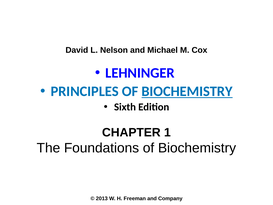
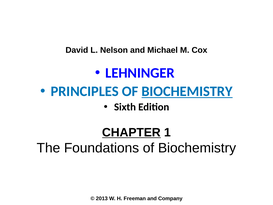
CHAPTER underline: none -> present (131, 132)
